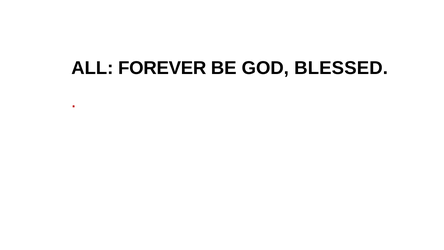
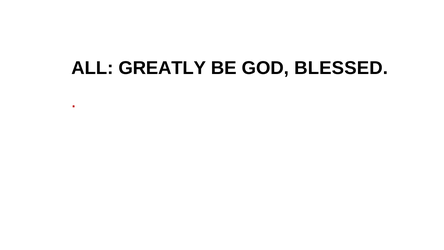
FOREVER: FOREVER -> GREATLY (162, 68)
